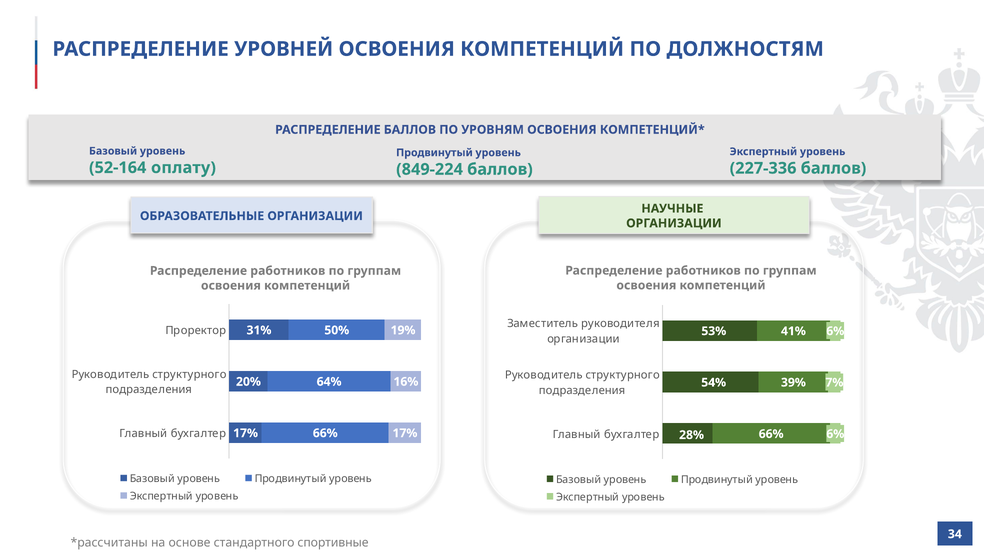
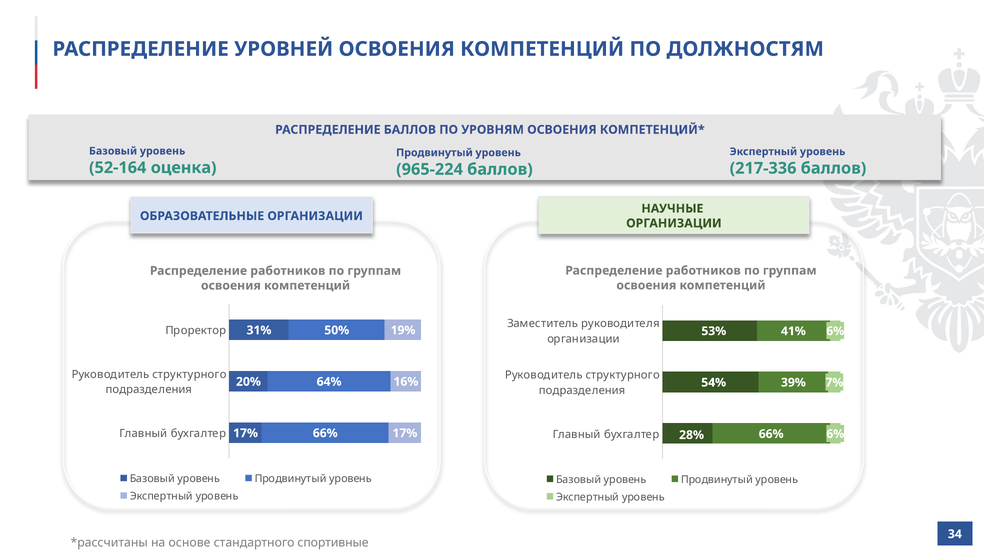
оплату: оплату -> оценка (184, 168)
227-336: 227-336 -> 217-336 (763, 168)
849-224: 849-224 -> 965-224 (430, 170)
